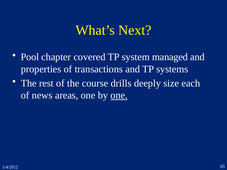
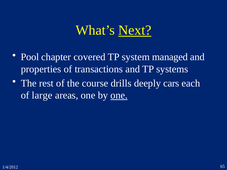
Next underline: none -> present (135, 30)
size: size -> cars (171, 83)
news: news -> large (42, 95)
